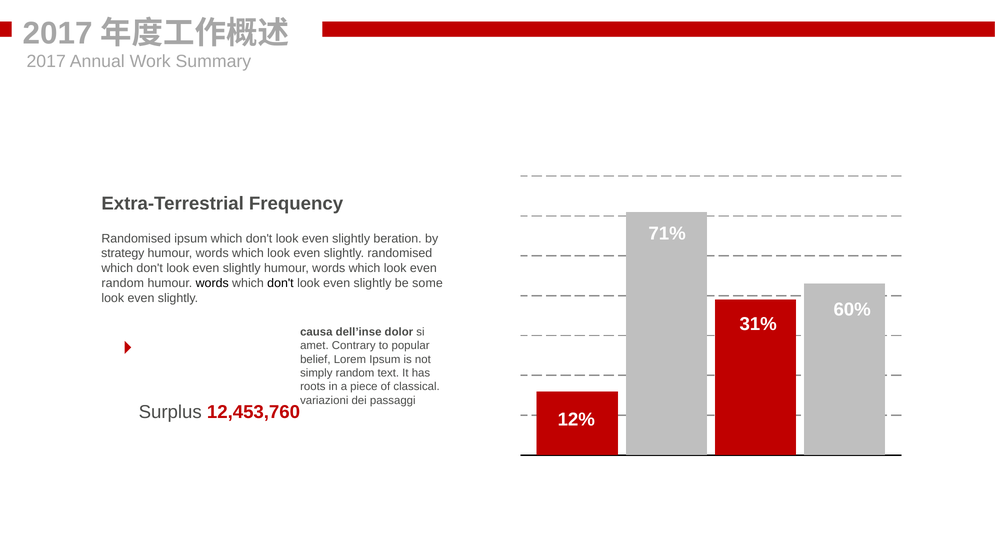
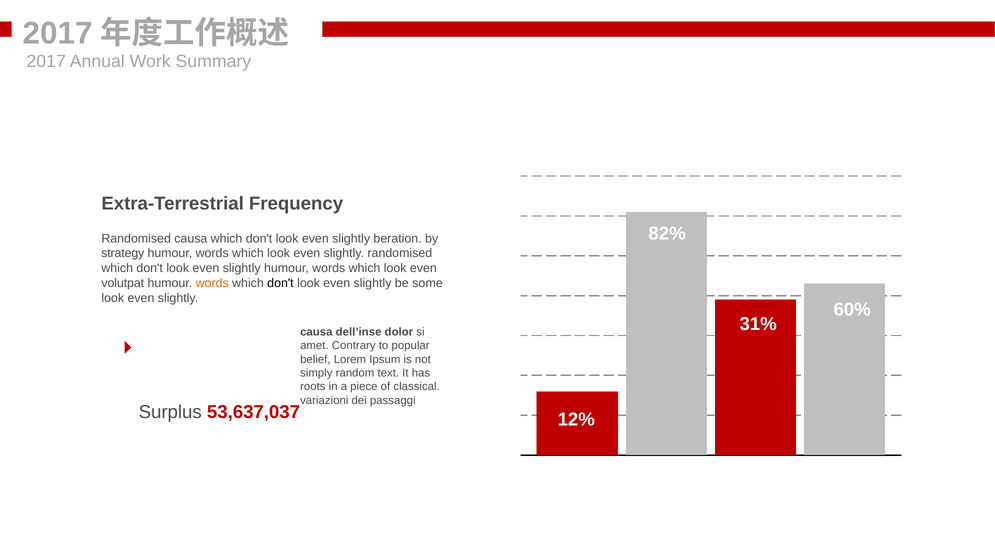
71%: 71% -> 82% (667, 234)
Randomised ipsum: ipsum -> causa (191, 239)
random: random -> volutpat (123, 283)
words colour: black -> orange (212, 283)
12,453,760: 12,453,760 -> 53,637,037 (253, 412)
